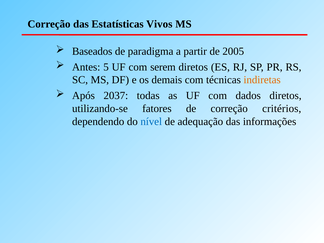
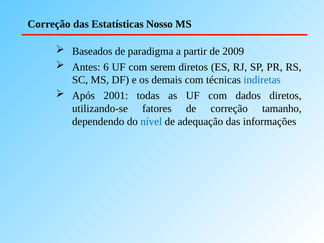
Vivos: Vivos -> Nosso (159, 24)
2005: 2005 -> 2009 (233, 51)
5: 5 -> 6 (106, 67)
indiretas colour: orange -> blue (262, 80)
2037: 2037 -> 2001 (116, 96)
critérios: critérios -> tamanho (282, 109)
